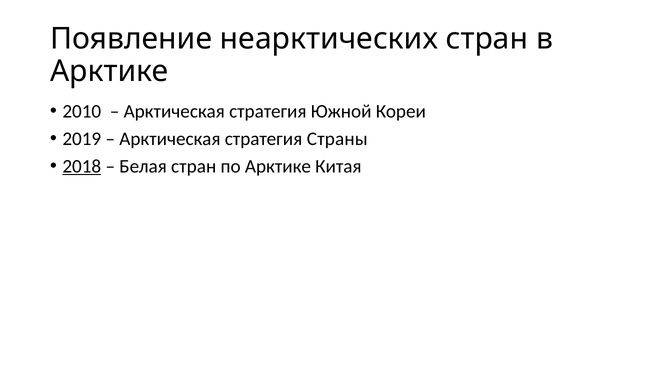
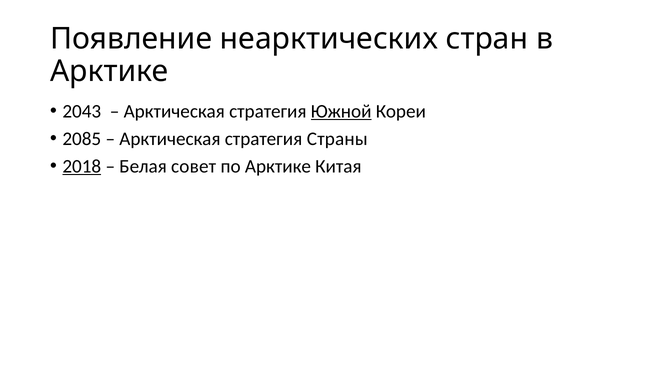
2010: 2010 -> 2043 (82, 111)
Южной underline: none -> present (341, 111)
2019: 2019 -> 2085 (82, 139)
Белая стран: стран -> совет (194, 166)
